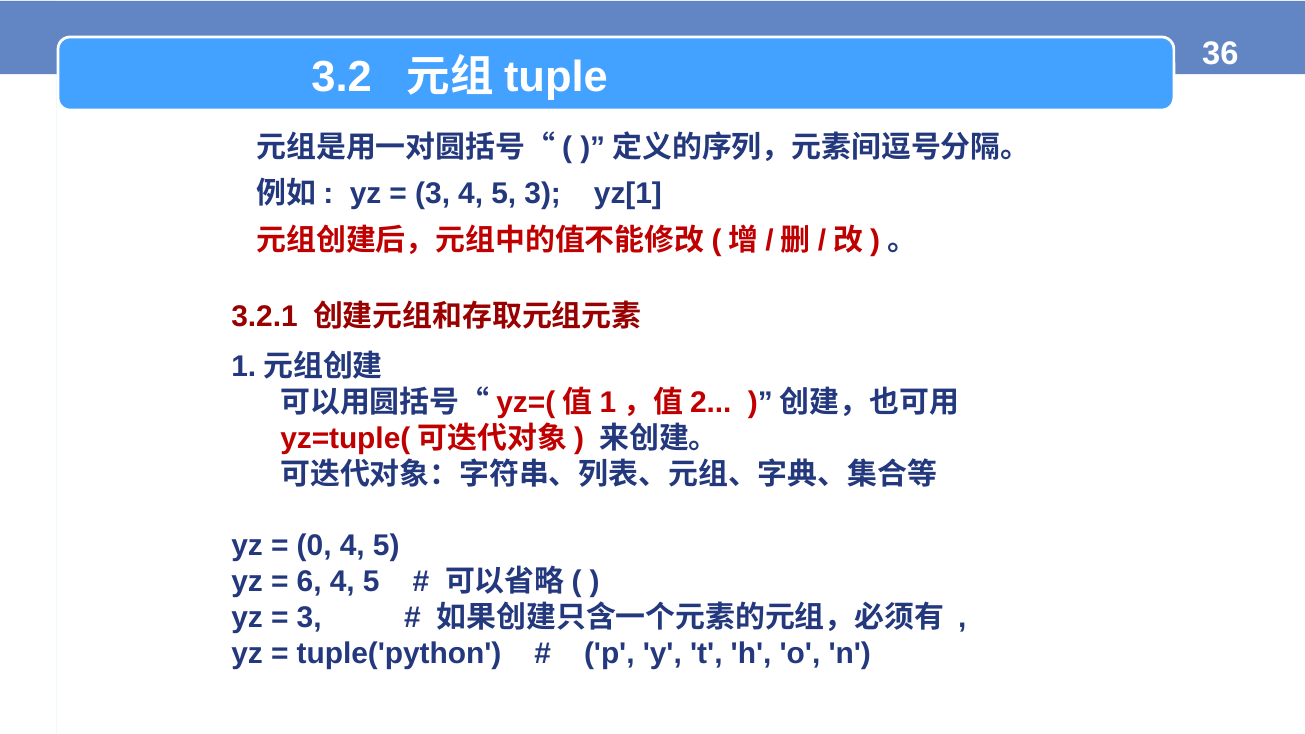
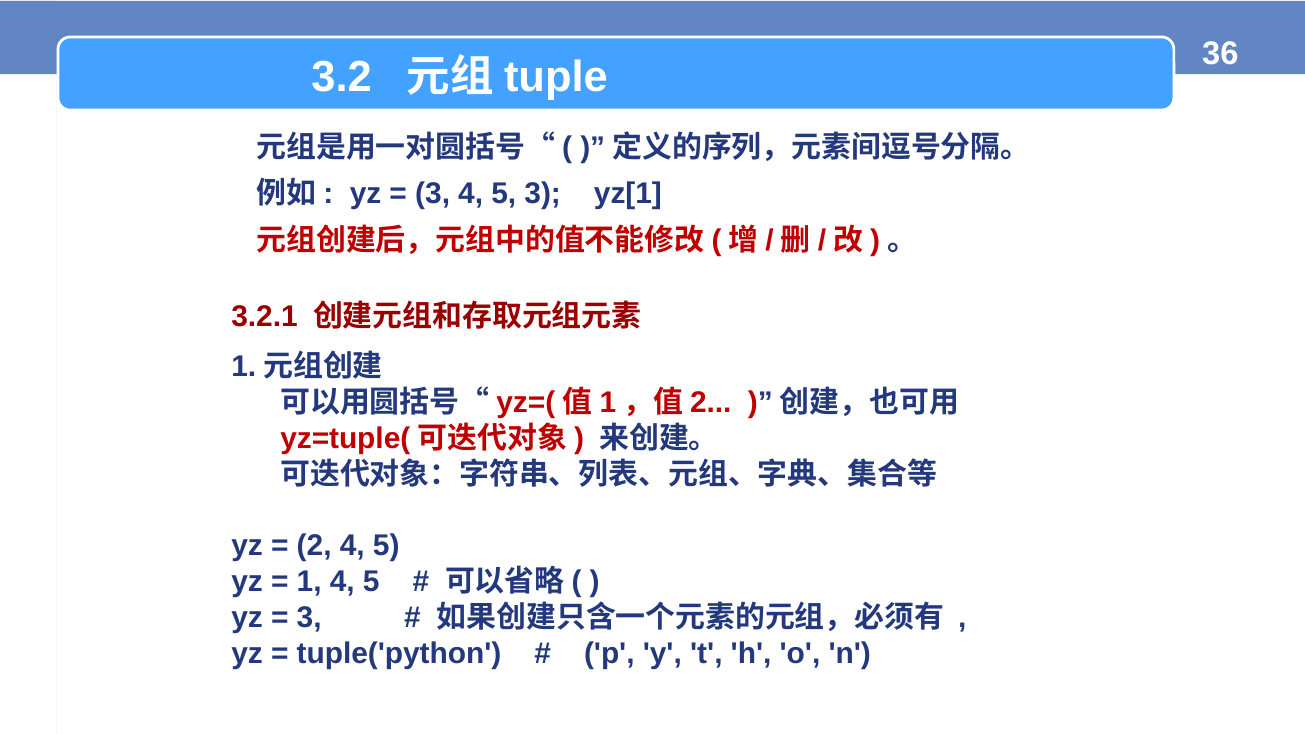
0: 0 -> 2 (314, 546)
6: 6 -> 1 (309, 582)
